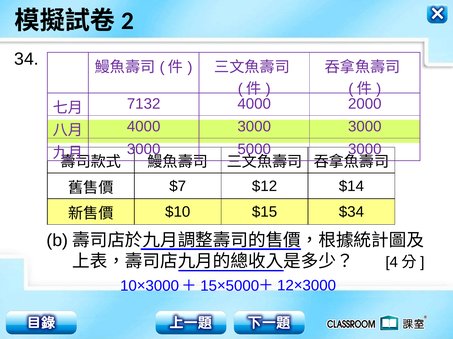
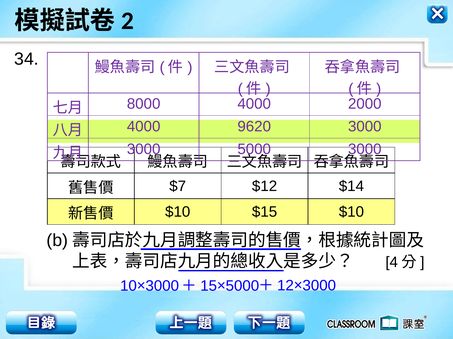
7132: 7132 -> 8000 (144, 104)
4000 3000: 3000 -> 9620 (254, 127)
$15 $34: $34 -> $10 (351, 212)
